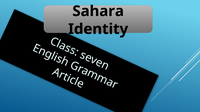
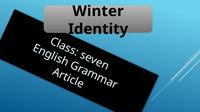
Sahara: Sahara -> Winter (98, 11)
